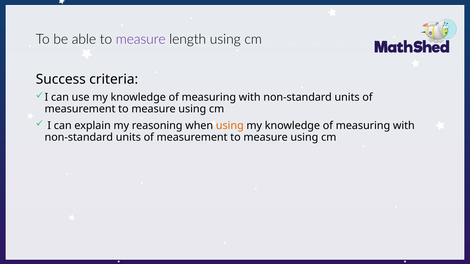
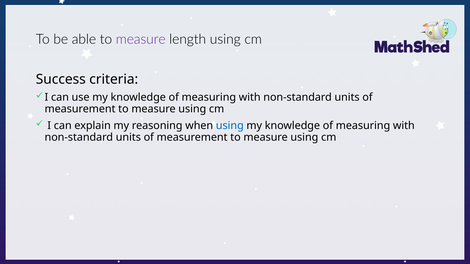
using colour: orange -> blue (230, 126)
